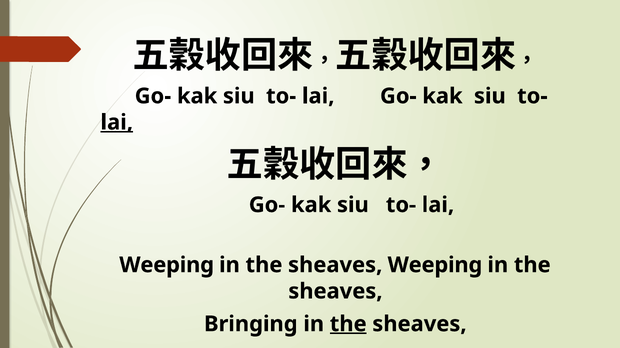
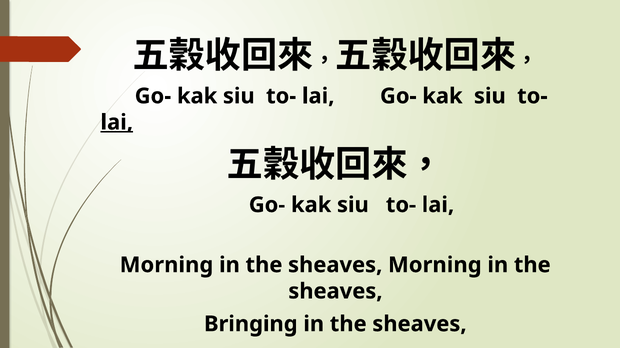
Weeping: Weeping -> Morning (167, 266)
sheaves Weeping: Weeping -> Morning (435, 266)
the underline: present -> none (348, 325)
